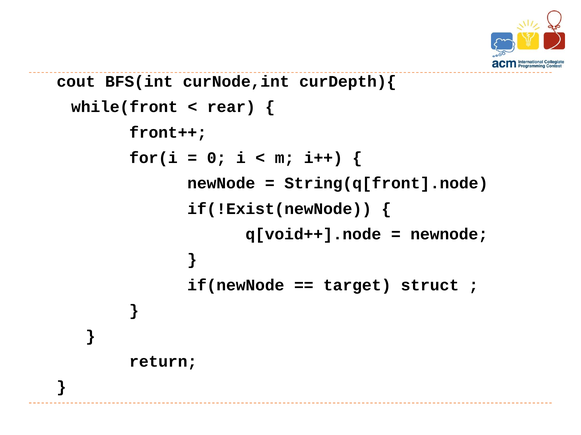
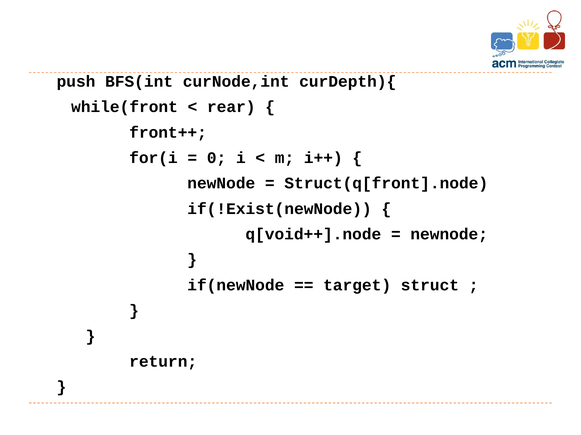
cout: cout -> push (76, 82)
String(q[front].node: String(q[front].node -> Struct(q[front].node (386, 184)
